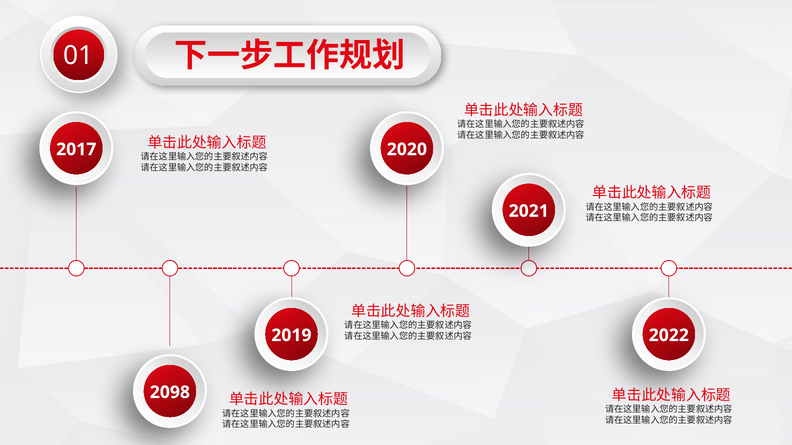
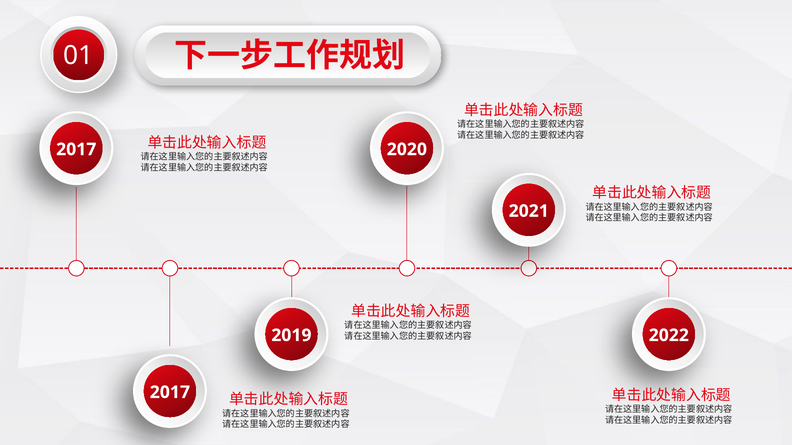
2098: 2098 -> 2017 (170, 393)
